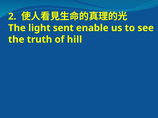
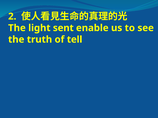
hill: hill -> tell (75, 40)
